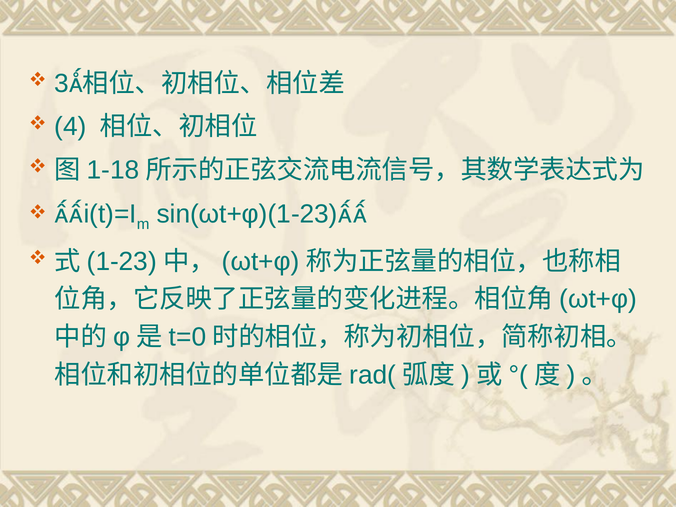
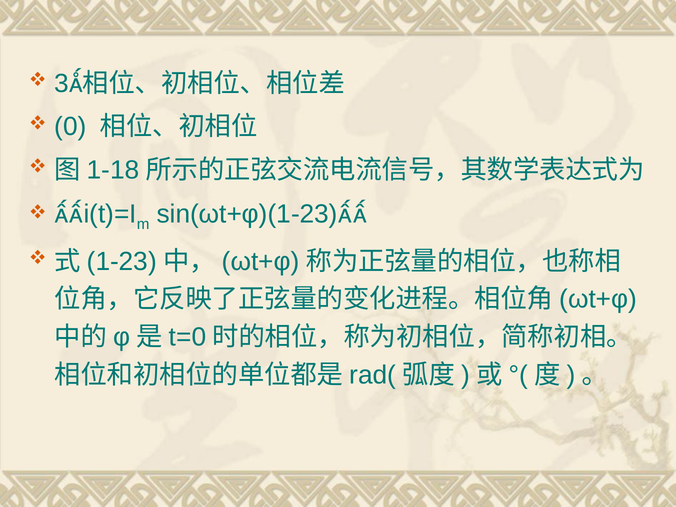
4: 4 -> 0 (70, 127)
